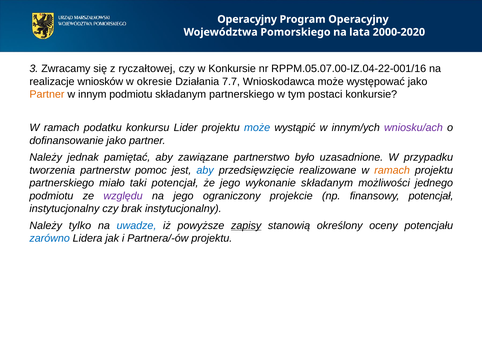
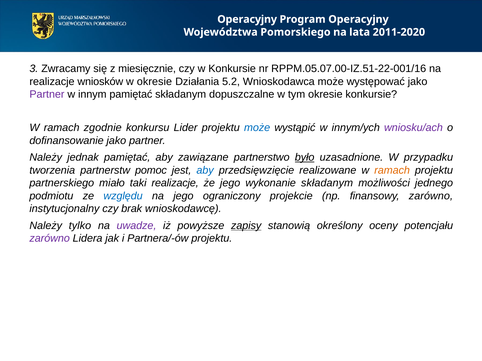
2000-2020: 2000-2020 -> 2011-2020 (399, 32)
ryczałtowej: ryczałtowej -> miesięcznie (147, 69)
RPPM.05.07.00-IZ.04-22-001/16: RPPM.05.07.00-IZ.04-22-001/16 -> RPPM.05.07.00-IZ.51-22-001/16 (349, 69)
7.7: 7.7 -> 5.2 (231, 82)
Partner colour: orange -> purple (47, 95)
innym podmiotu: podmiotu -> pamiętać (131, 95)
składanym partnerskiego: partnerskiego -> dopuszczalne (242, 95)
tym postaci: postaci -> okresie (325, 95)
podatku: podatku -> zgodnie (103, 128)
było underline: none -> present (305, 158)
taki potencjał: potencjał -> realizacje (175, 183)
względu colour: purple -> blue (123, 196)
finansowy potencjał: potencjał -> zarówno (431, 196)
brak instytucjonalny: instytucjonalny -> wnioskodawcę (183, 209)
uwadze colour: blue -> purple (137, 226)
zarówno colour: blue -> purple (50, 239)
